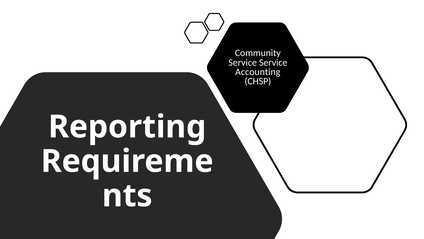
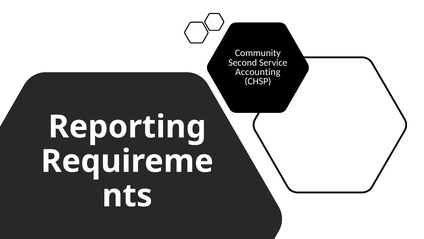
Service: Service -> Second (243, 62)
